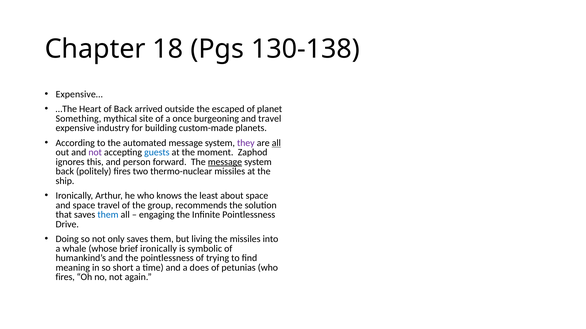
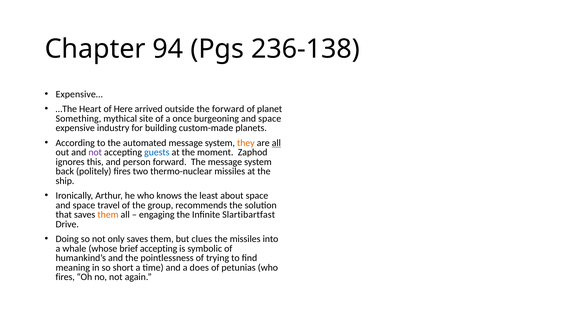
18: 18 -> 94 (168, 49)
130-138: 130-138 -> 236-138 (305, 49)
of Back: Back -> Here (123, 109)
the escaped: escaped -> forward (228, 109)
burgeoning and travel: travel -> space (270, 119)
they colour: purple -> orange (246, 143)
message underline: present -> none (225, 162)
them colour: blue -> orange (108, 215)
Infinite Pointlessness: Pointlessness -> Slartibartfast (249, 215)
living: living -> clues (202, 240)
brief ironically: ironically -> accepting (159, 249)
